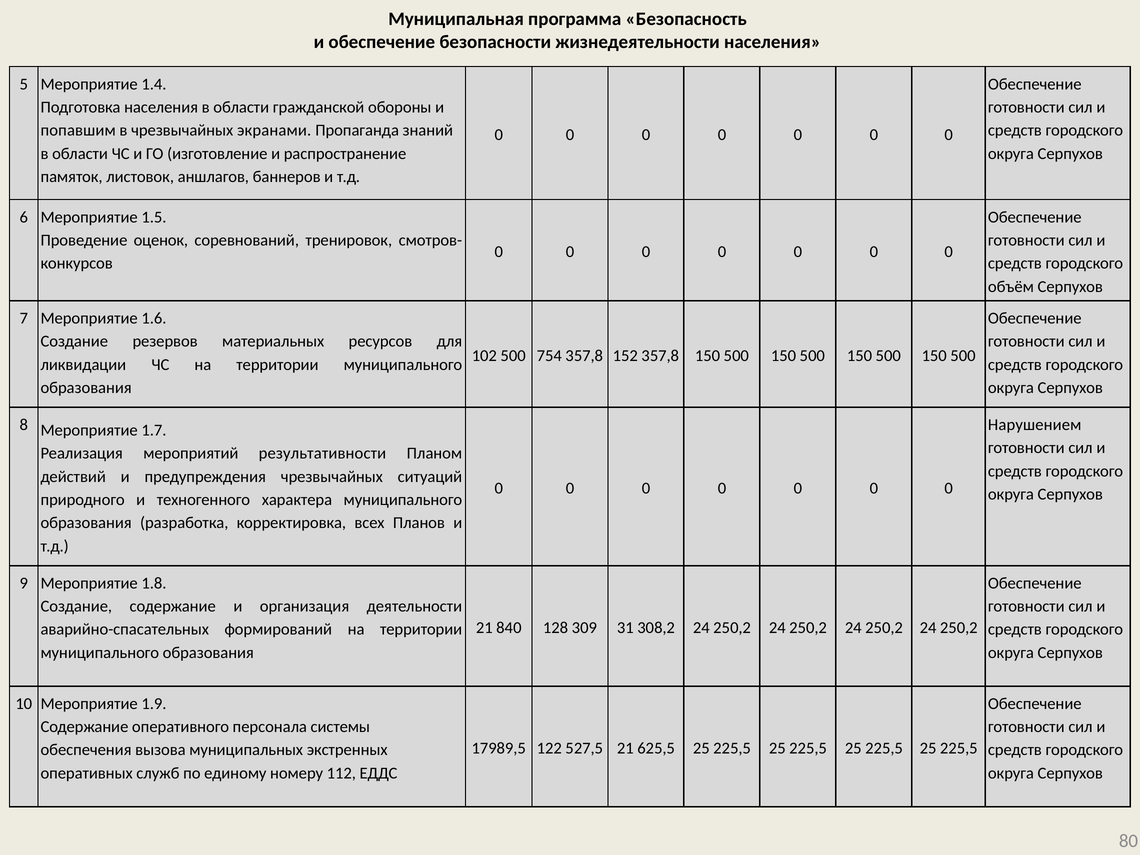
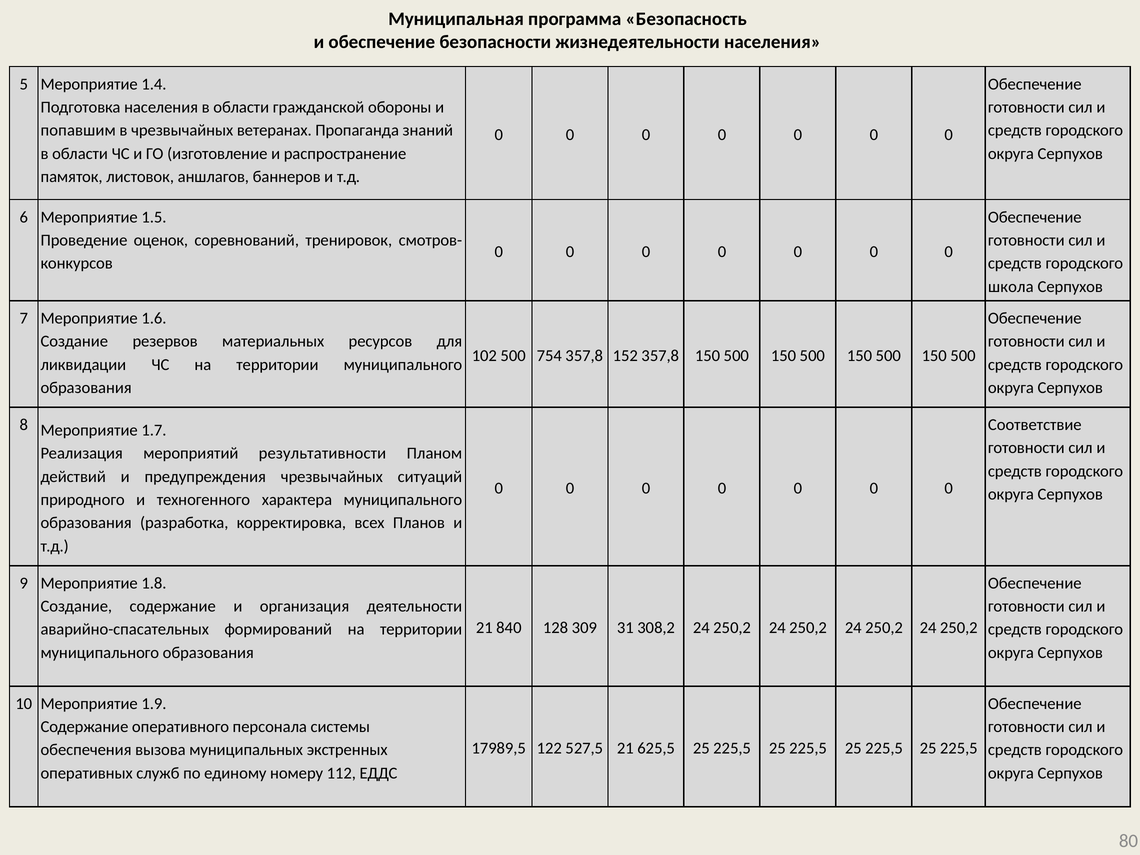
экранами: экранами -> ветеранах (274, 130)
объём: объём -> школа (1011, 287)
Нарушением: Нарушением -> Соответствие (1035, 425)
